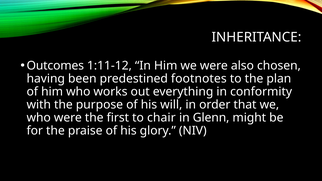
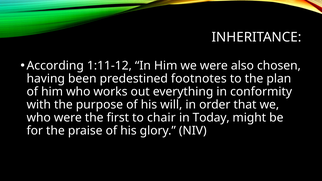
Outcomes: Outcomes -> According (55, 66)
Glenn: Glenn -> Today (211, 118)
